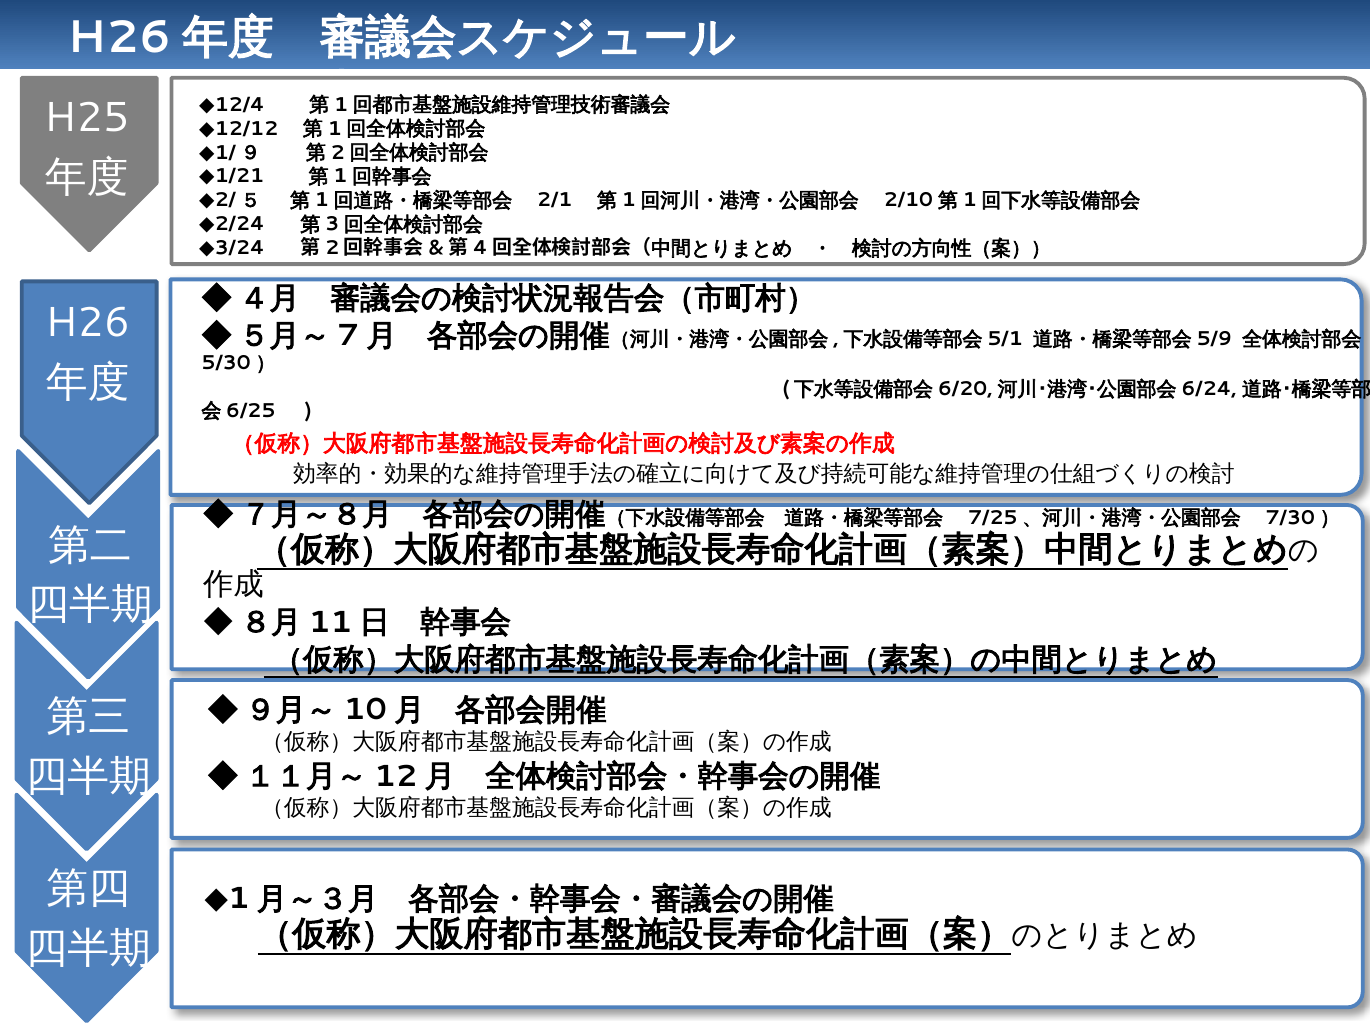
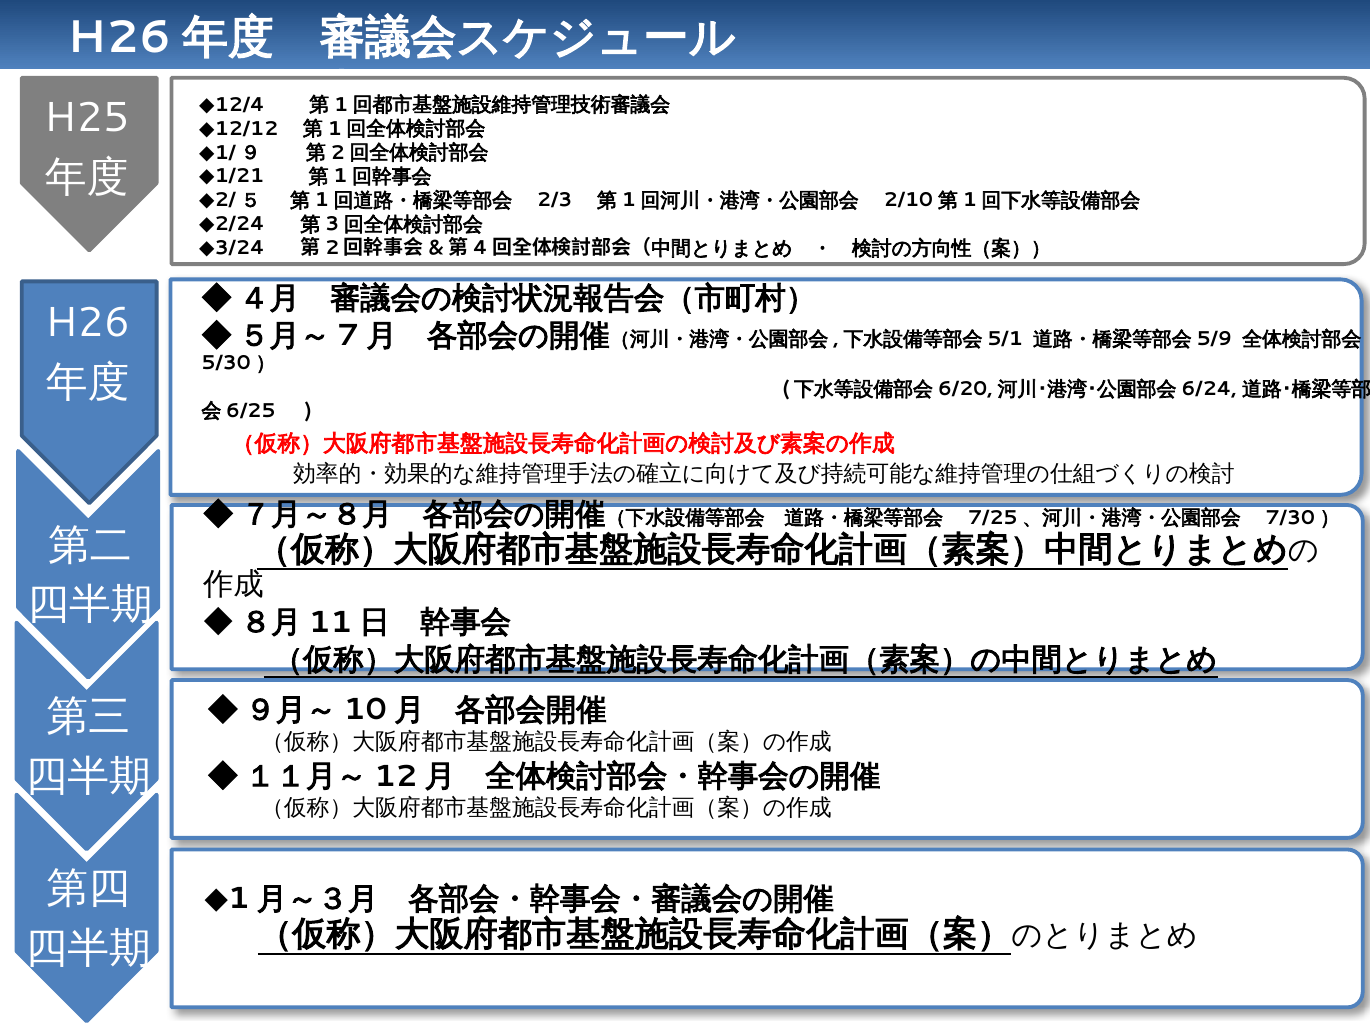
2/1: 2/1 -> 2/3 (555, 200)
